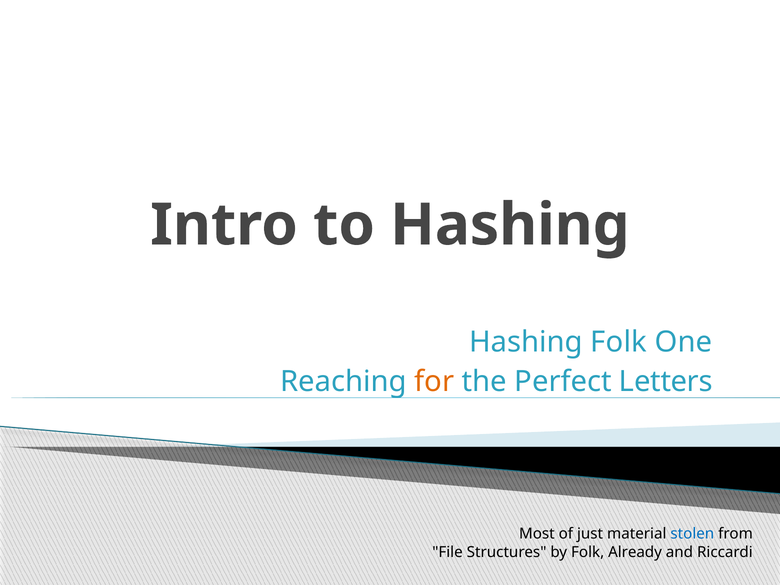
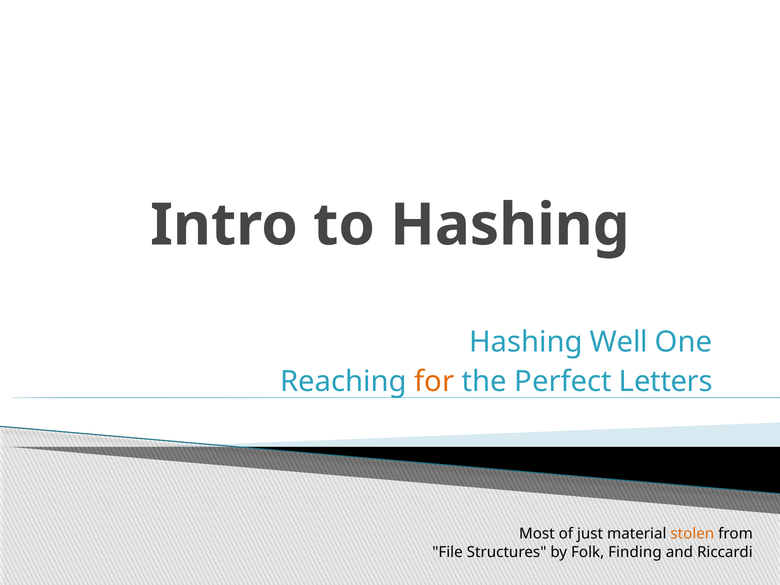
Hashing Folk: Folk -> Well (619, 342)
stolen colour: blue -> orange (692, 534)
Already: Already -> Finding (635, 552)
